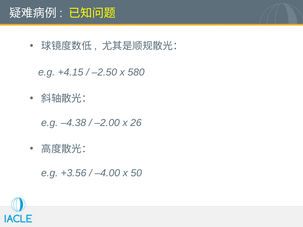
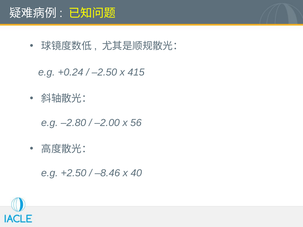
+4.15: +4.15 -> +0.24 (71, 72)
580: 580 -> 415 (136, 72)
–4.38: –4.38 -> –2.80 (73, 123)
26: 26 -> 56 (136, 123)
+3.56: +3.56 -> +2.50 (74, 173)
–4.00: –4.00 -> –8.46 (107, 173)
50: 50 -> 40 (136, 173)
